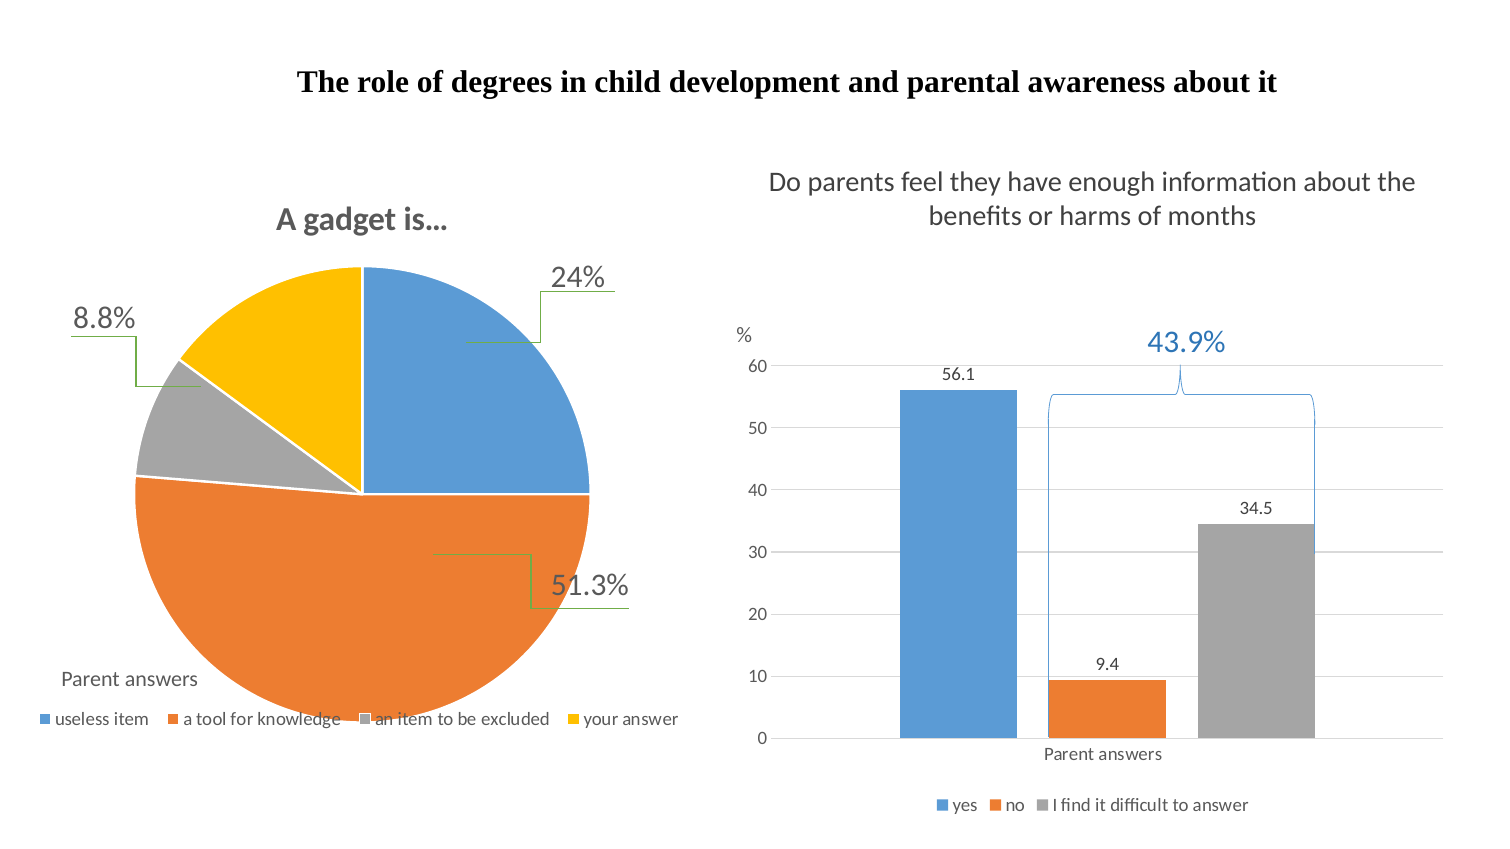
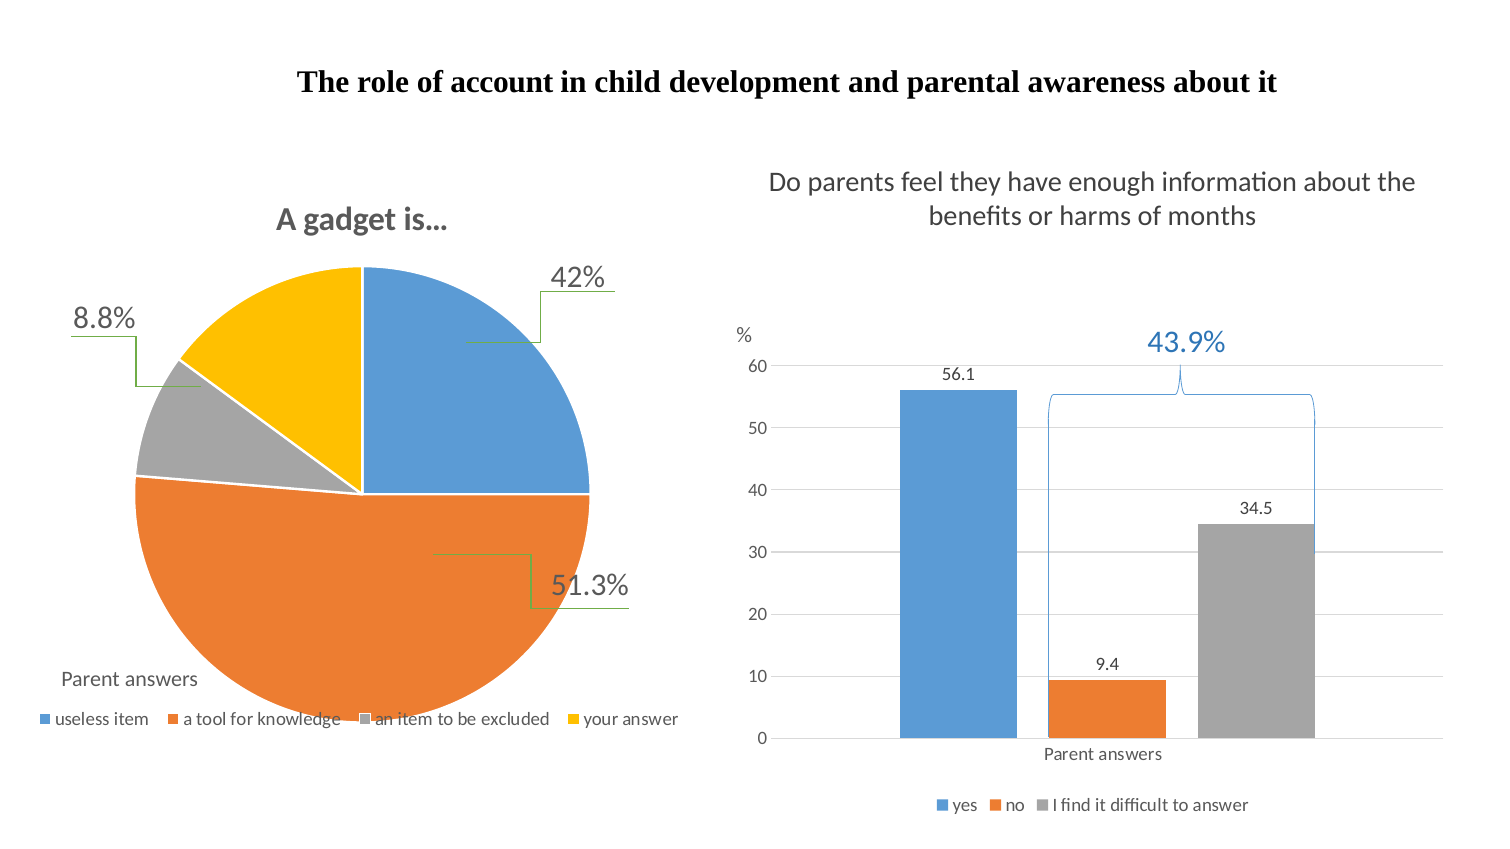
degrees: degrees -> account (502, 82)
24%: 24% -> 42% (578, 277)
